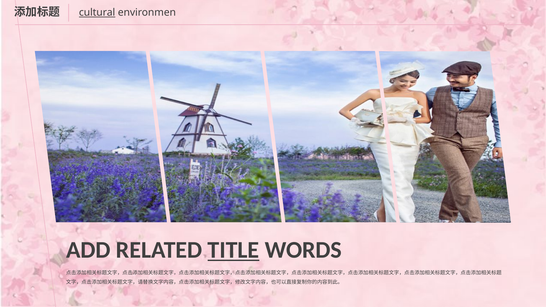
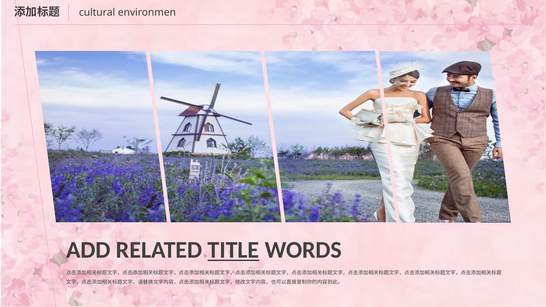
cultural underline: present -> none (97, 13)
